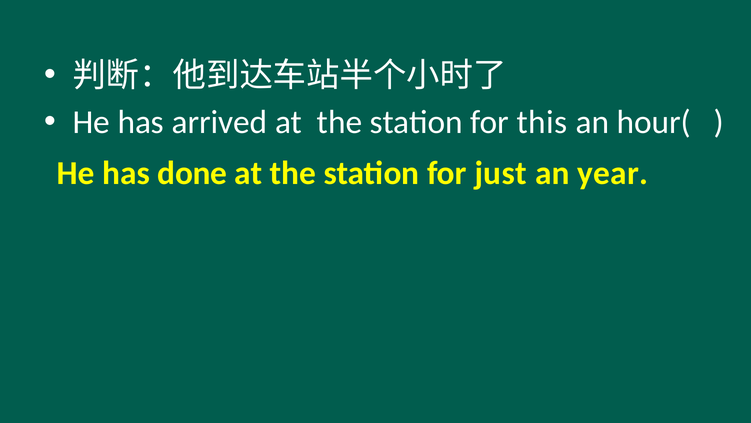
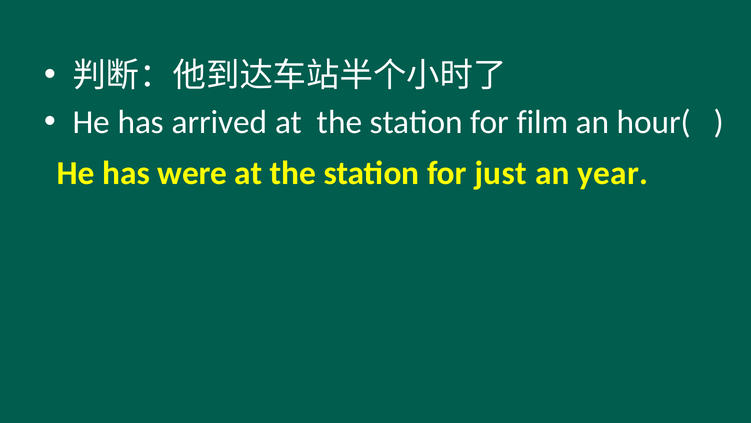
this: this -> film (542, 122)
done: done -> were (192, 173)
